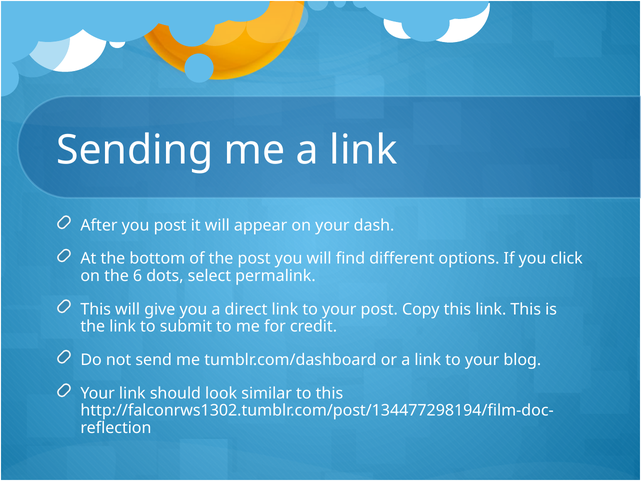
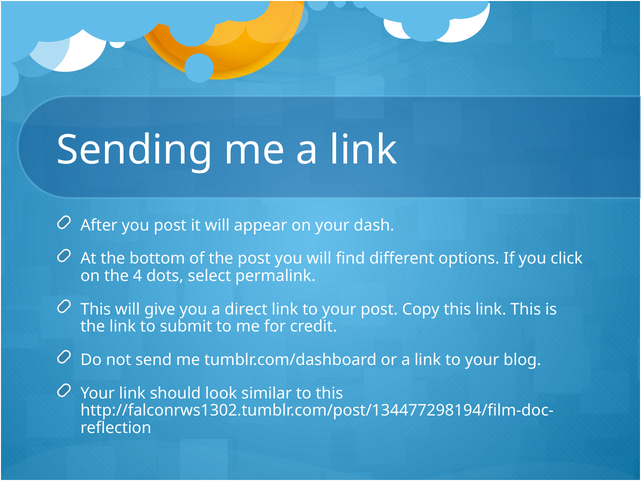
6: 6 -> 4 (138, 276)
